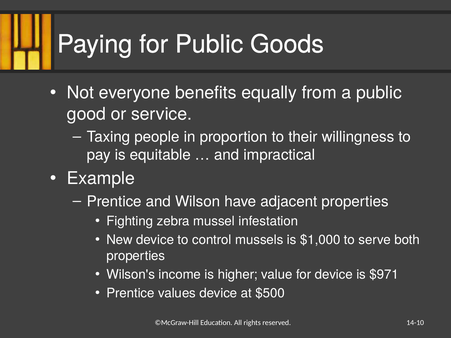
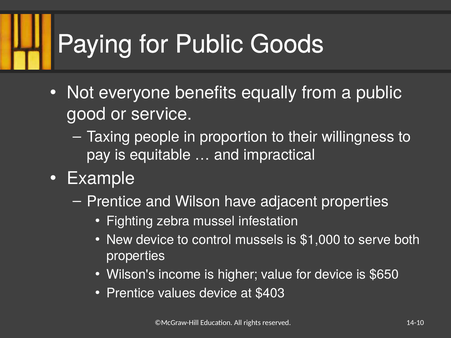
$971: $971 -> $650 (384, 275)
$500: $500 -> $403 (270, 293)
